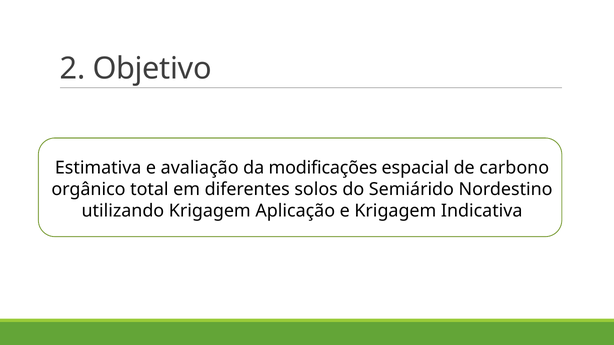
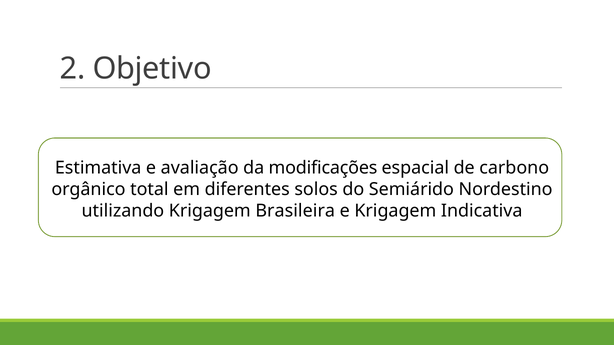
Aplicação: Aplicação -> Brasileira (295, 211)
